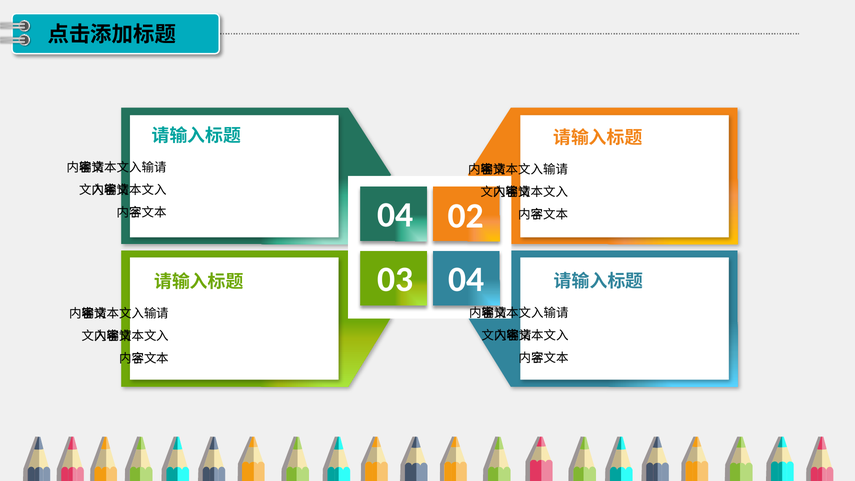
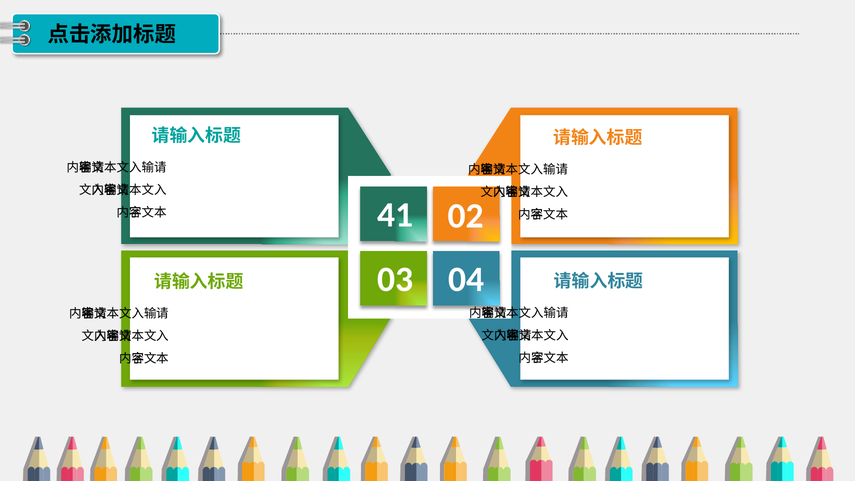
04: 04 -> 41 (395, 215)
